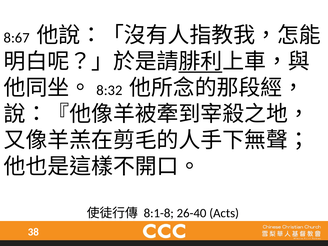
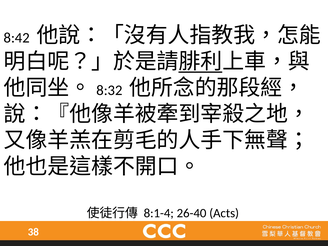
8:67: 8:67 -> 8:42 (17, 38)
8:1-8: 8:1-8 -> 8:1-4 (159, 213)
